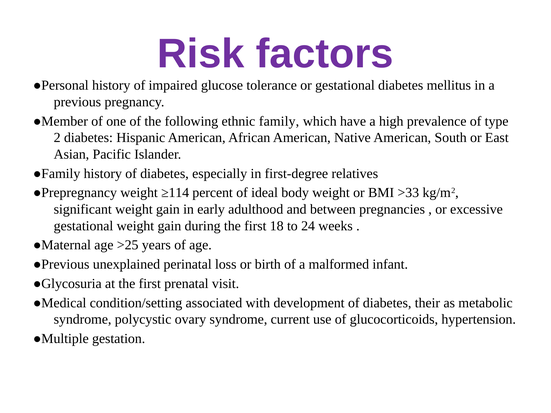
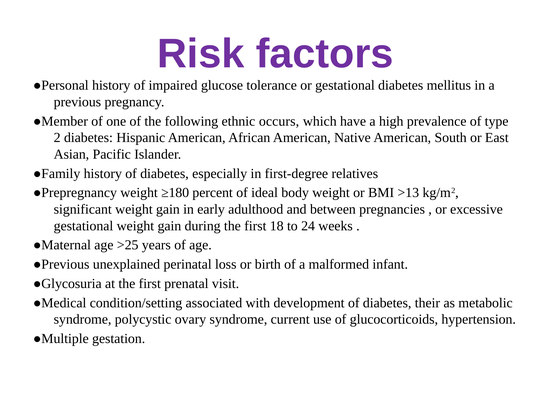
family: family -> occurs (279, 121)
≥114: ≥114 -> ≥180 (175, 193)
>33: >33 -> >13 (408, 193)
